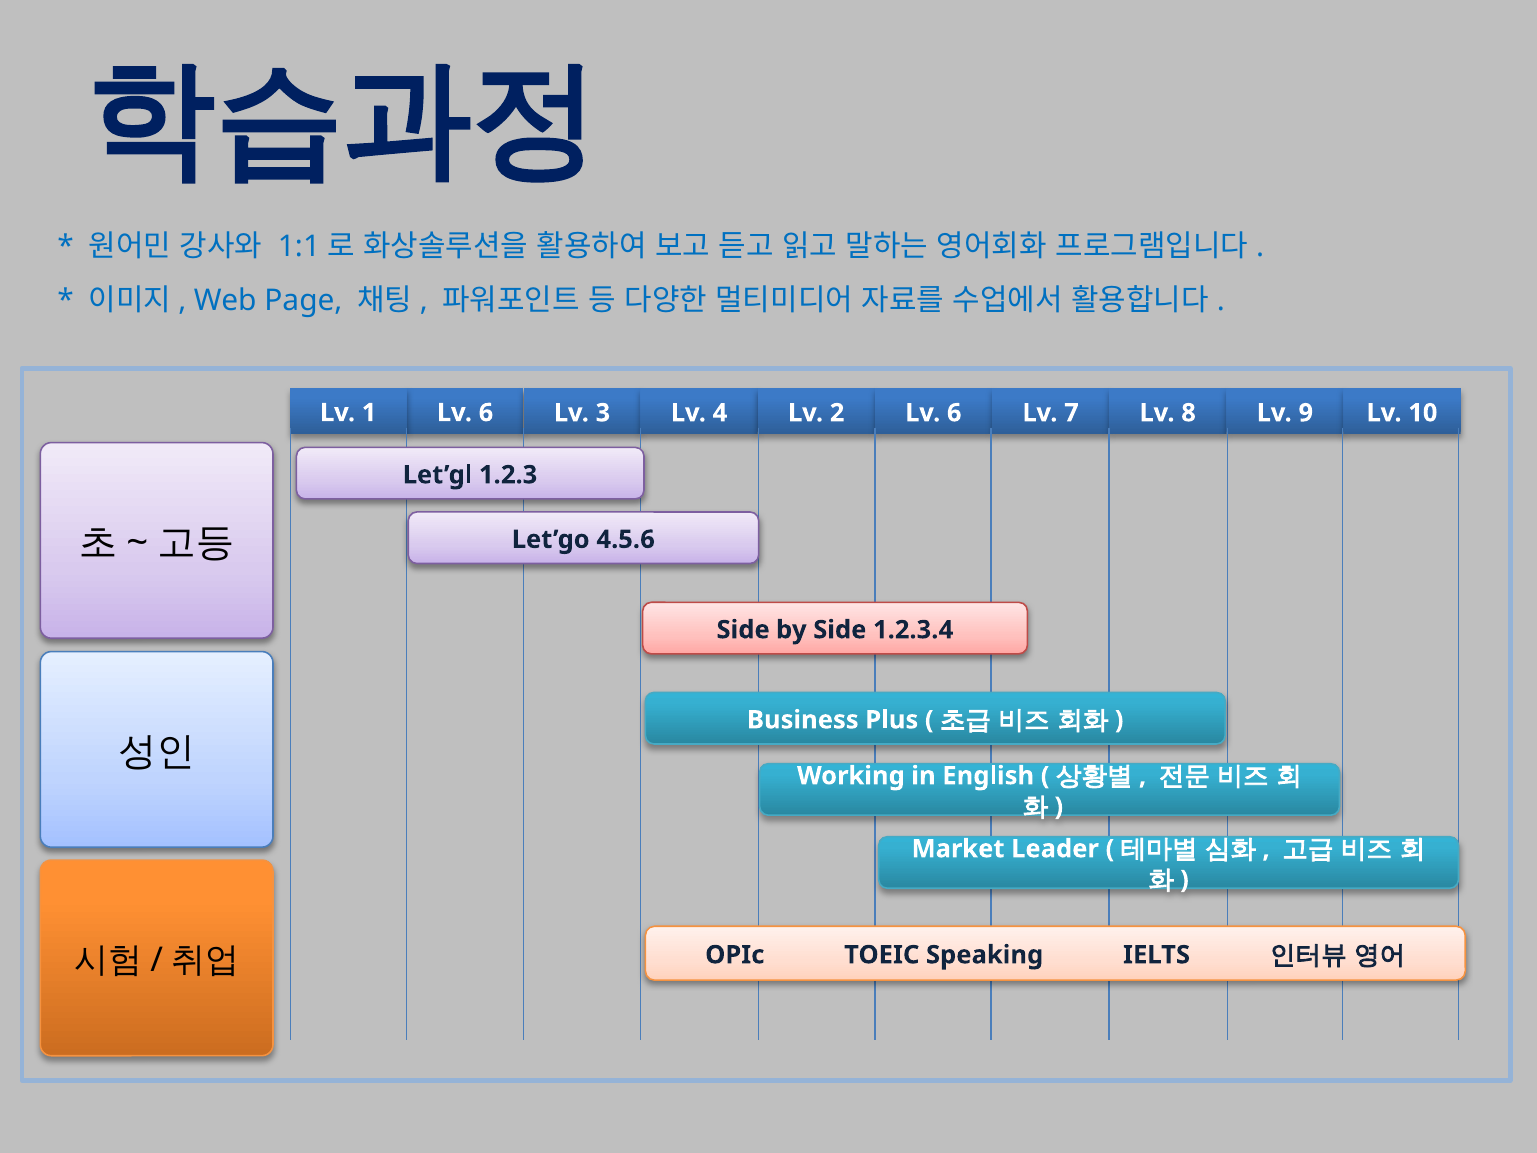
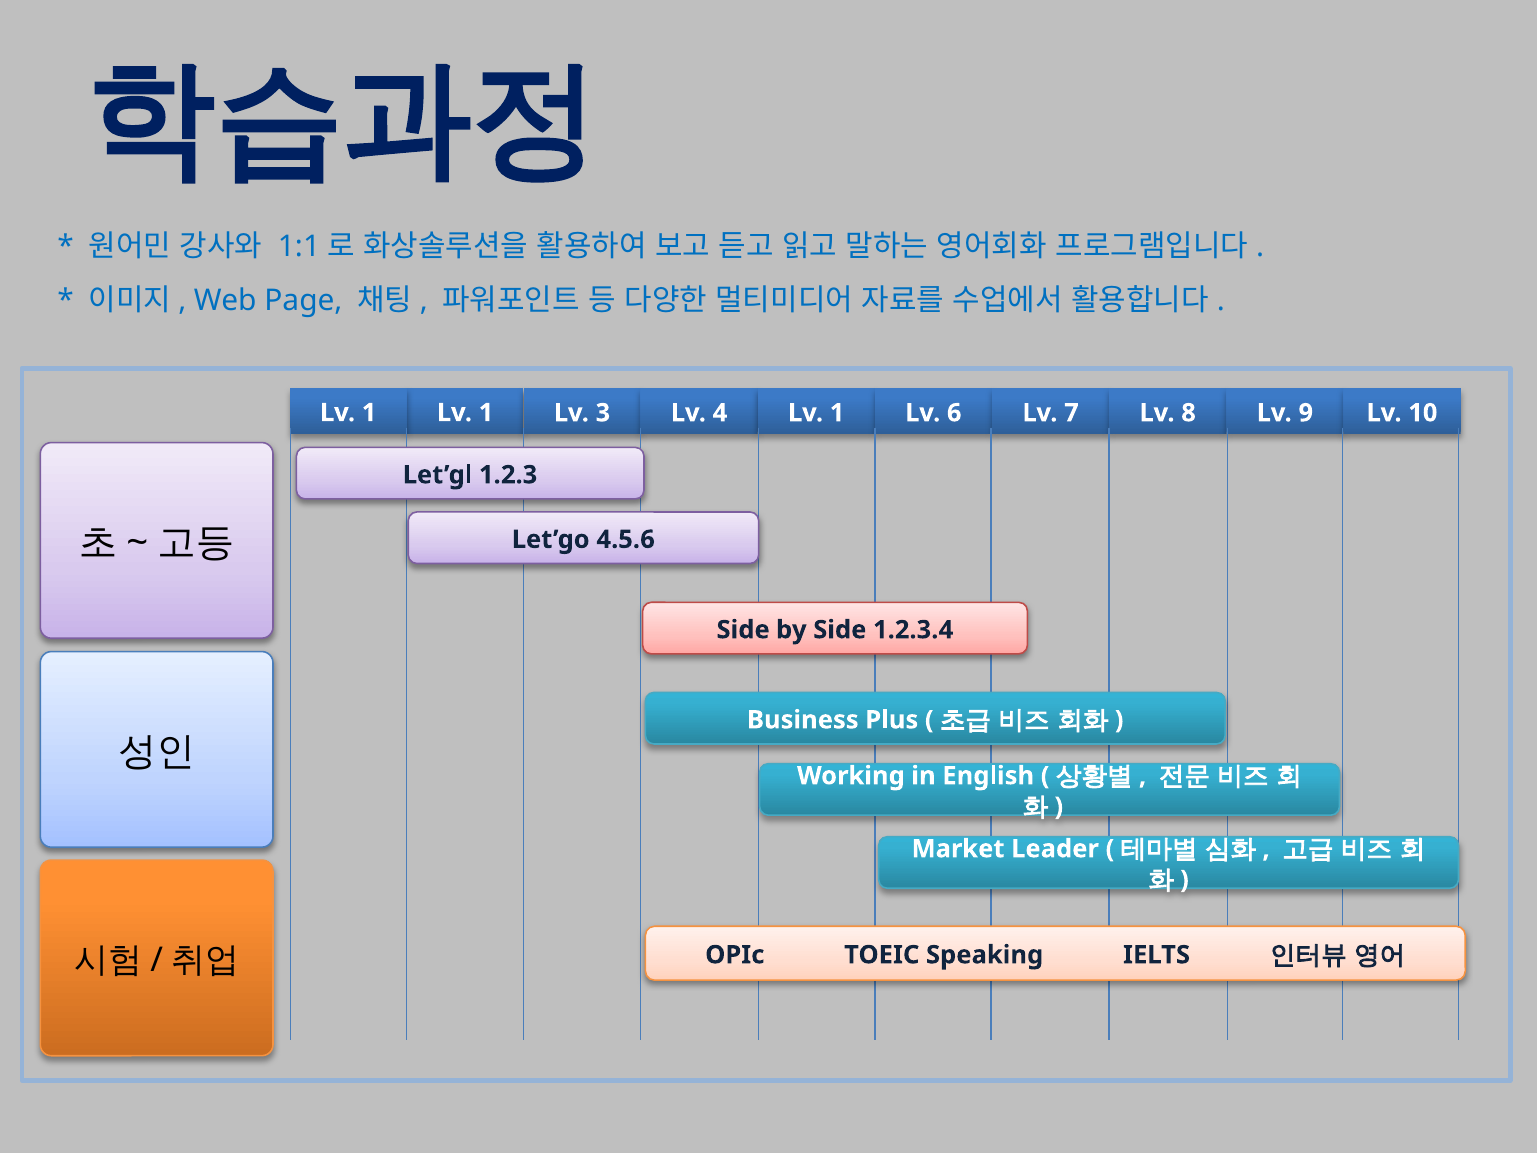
6: 6 -> 1 (486, 413)
4 Lv 2: 2 -> 1 (837, 413)
